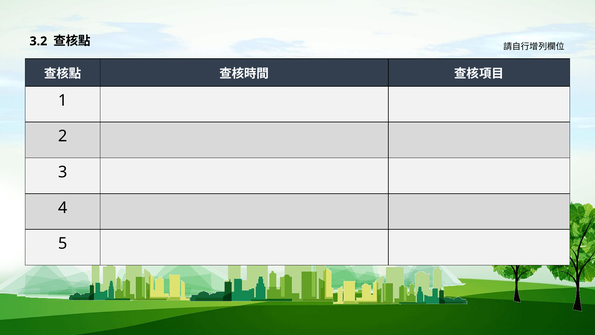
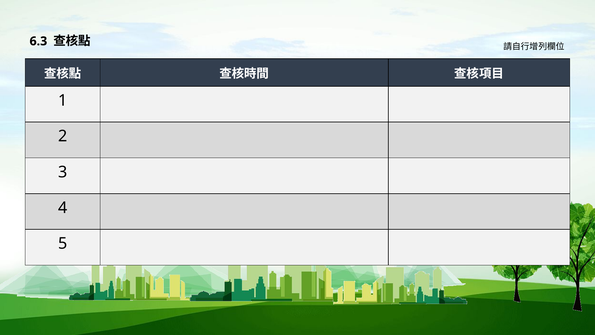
3.2: 3.2 -> 6.3 (38, 41)
